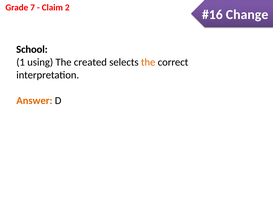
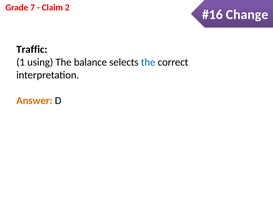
School: School -> Traffic (32, 49)
created: created -> balance (90, 62)
the colour: orange -> blue (148, 62)
